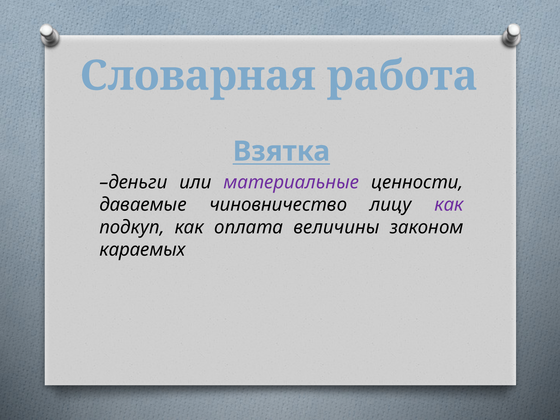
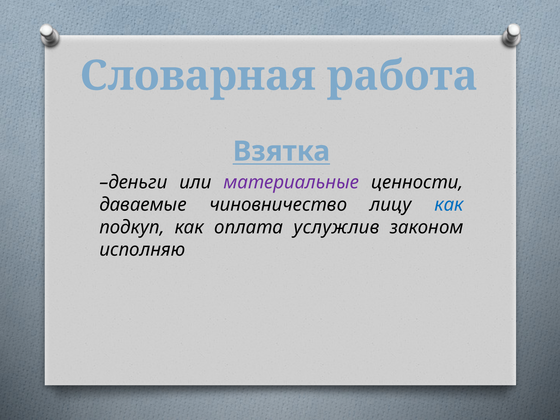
как colour: purple -> blue (449, 205)
величины: величины -> услужлив (337, 227)
караемых: караемых -> исполняю (142, 250)
